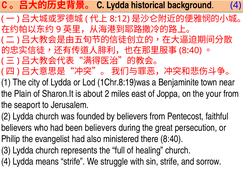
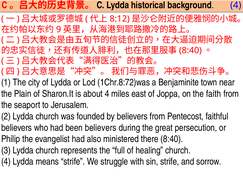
1Chr.8:19)was: 1Chr.8:19)was -> 1Chr.8:72)was (124, 82)
about 2: 2 -> 4 (107, 94)
your: your -> faith (214, 94)
